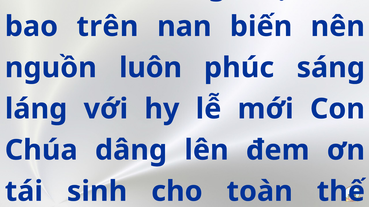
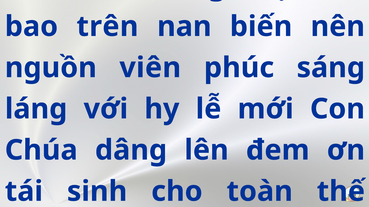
luôn: luôn -> viên (150, 68)
